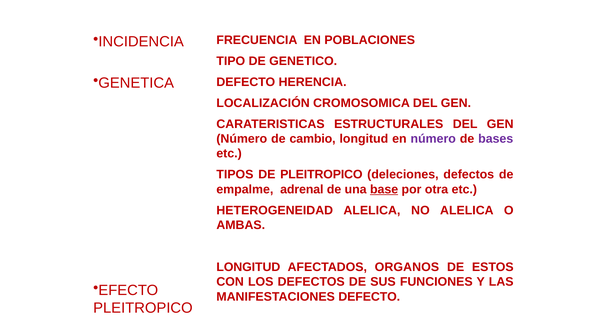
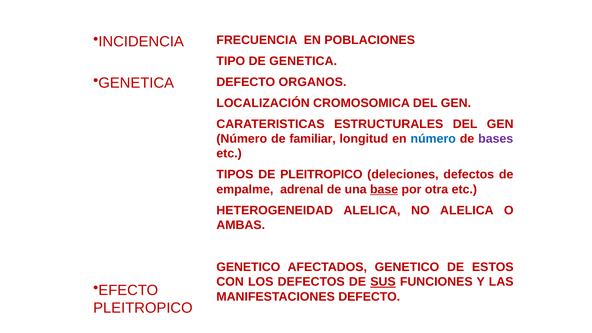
DE GENETICO: GENETICO -> GENETICA (303, 61)
HERENCIA: HERENCIA -> ORGANOS (313, 82)
cambio: cambio -> familiar (313, 139)
número colour: purple -> blue (433, 139)
LONGITUD: LONGITUD -> GENETICO (248, 267)
AFECTADOS ORGANOS: ORGANOS -> GENETICO (407, 267)
SUS underline: none -> present (383, 282)
